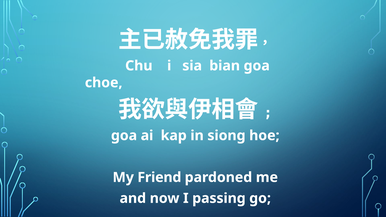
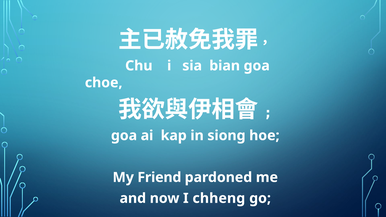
passing: passing -> chheng (219, 198)
